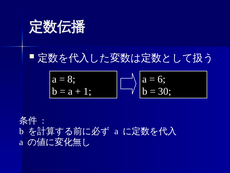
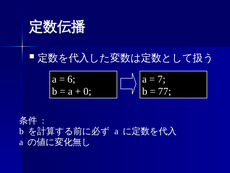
8: 8 -> 6 (71, 79)
6: 6 -> 7 (162, 79)
1: 1 -> 0 (87, 91)
30: 30 -> 77 (165, 91)
